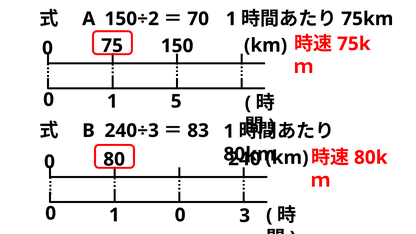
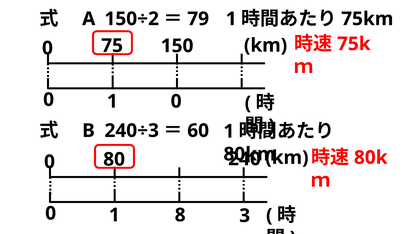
70: 70 -> 79 (198, 19)
1 5: 5 -> 0 (176, 101)
83: 83 -> 60 (198, 131)
1 0: 0 -> 8 (180, 215)
